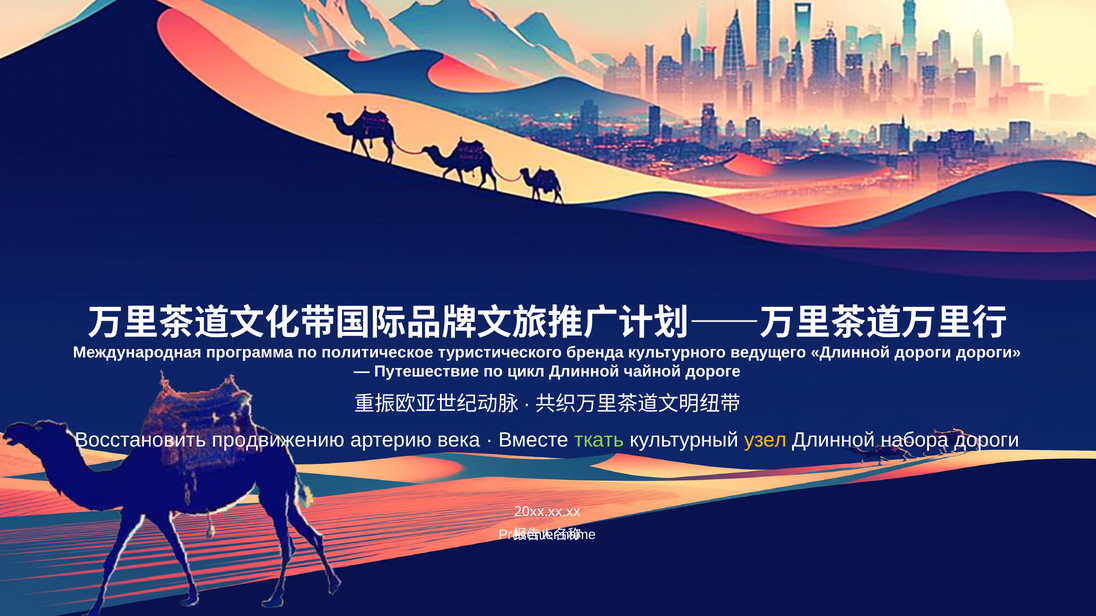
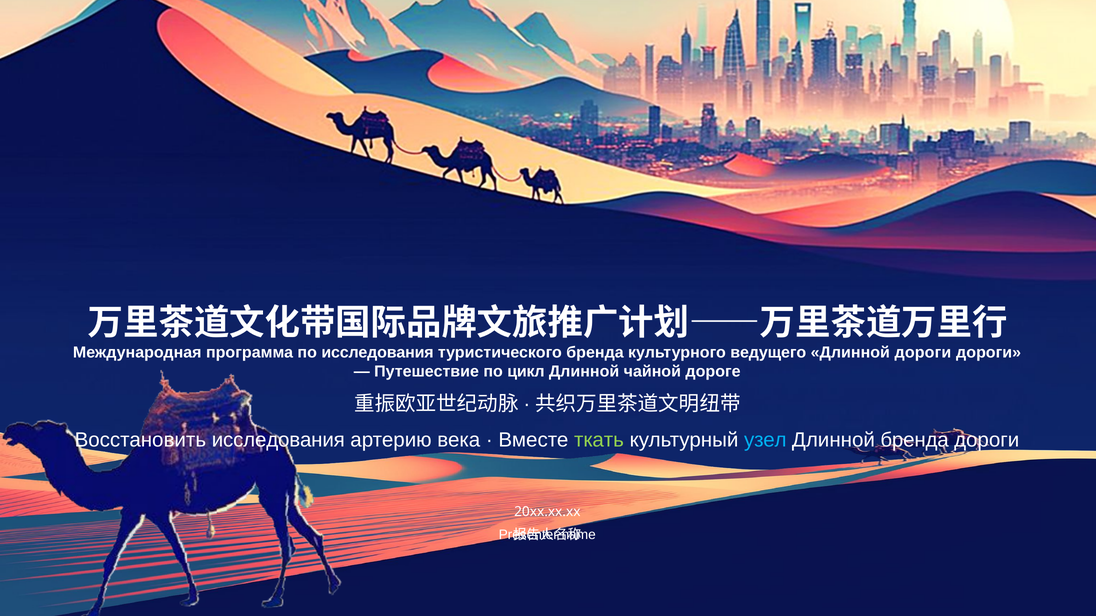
по политическое: политическое -> исследования (378, 353)
Восстановить продвижению: продвижению -> исследования (278, 441)
узел colour: yellow -> light blue (765, 441)
Длинной набора: набора -> бренда (915, 441)
